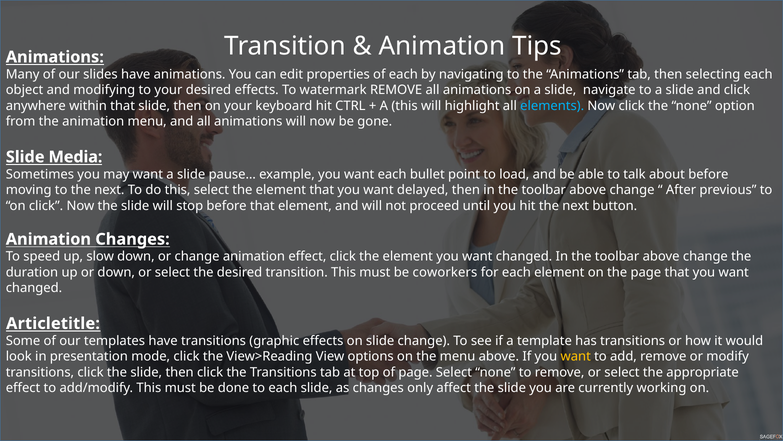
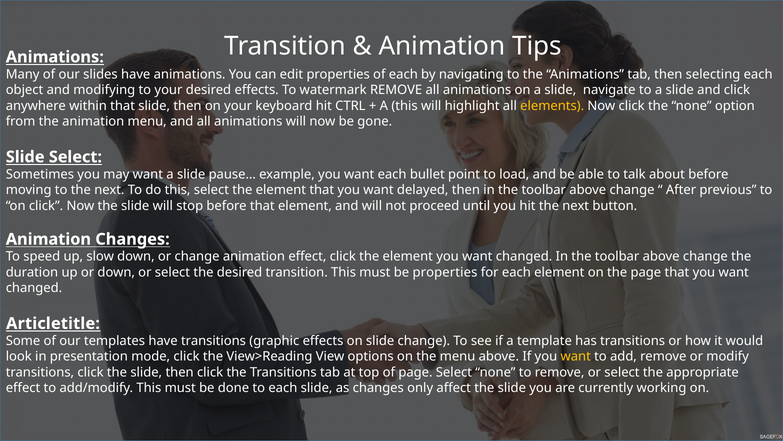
elements colour: light blue -> yellow (552, 106)
Slide Media: Media -> Select (75, 157)
be coworkers: coworkers -> properties (445, 272)
